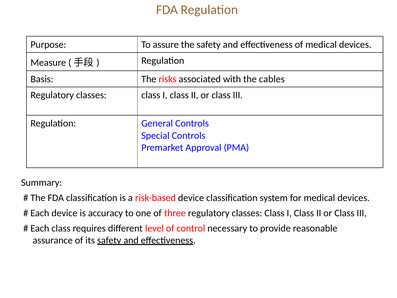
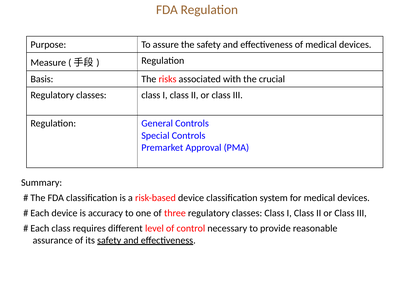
cables: cables -> crucial (272, 79)
